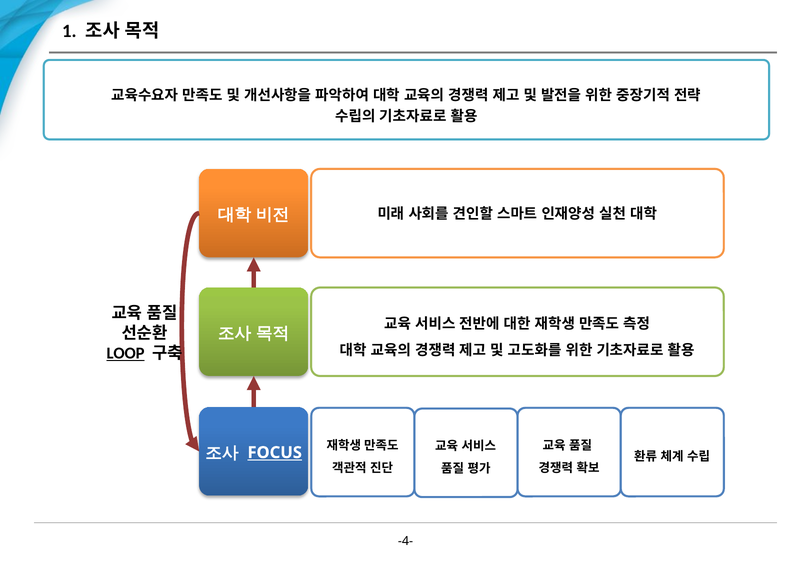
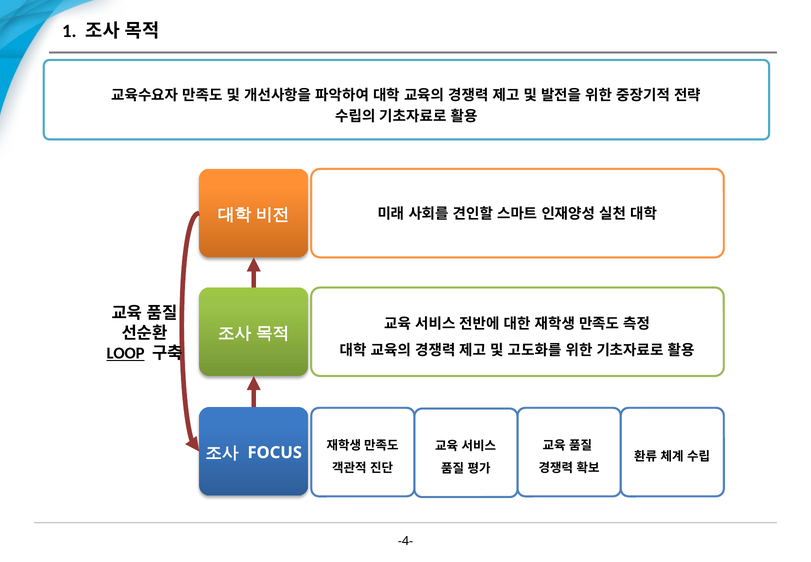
FOCUS underline: present -> none (275, 452)
